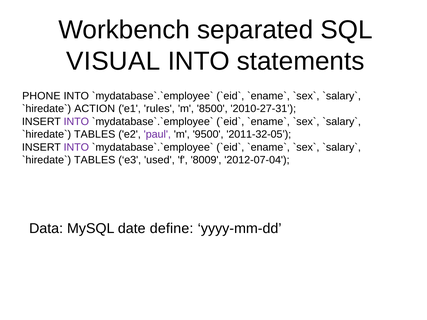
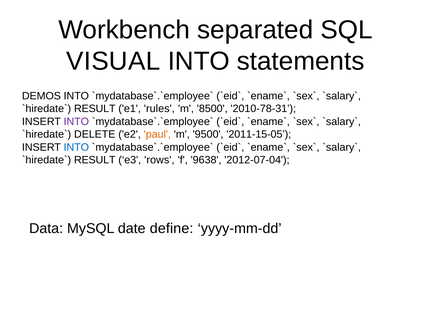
PHONE: PHONE -> DEMOS (41, 96)
ACTION: ACTION -> RESULT (95, 109)
2010-27-31: 2010-27-31 -> 2010-78-31 (263, 109)
TABLES: TABLES -> DELETE (95, 134)
paul colour: purple -> orange (157, 134)
2011-32-05: 2011-32-05 -> 2011-15-05 (259, 134)
INTO colour: purple -> blue (76, 147)
TABLES: TABLES -> RESULT (95, 160)
used: used -> rows (159, 160)
8009: 8009 -> 9638 (206, 160)
